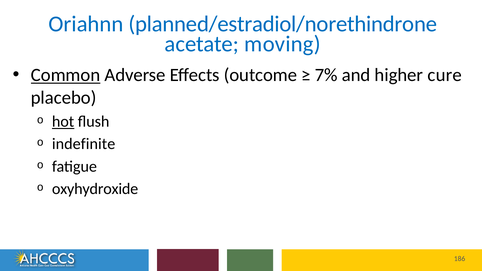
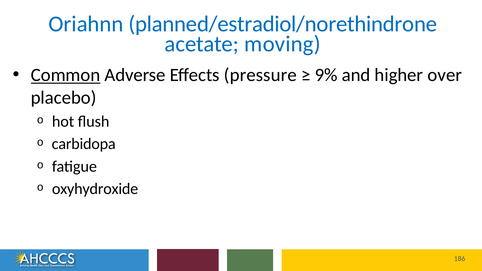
outcome: outcome -> pressure (260, 75)
7%: 7% -> 9% (326, 75)
cure: cure -> over (445, 75)
hot underline: present -> none (63, 122)
indefinite: indefinite -> carbidopa (84, 144)
